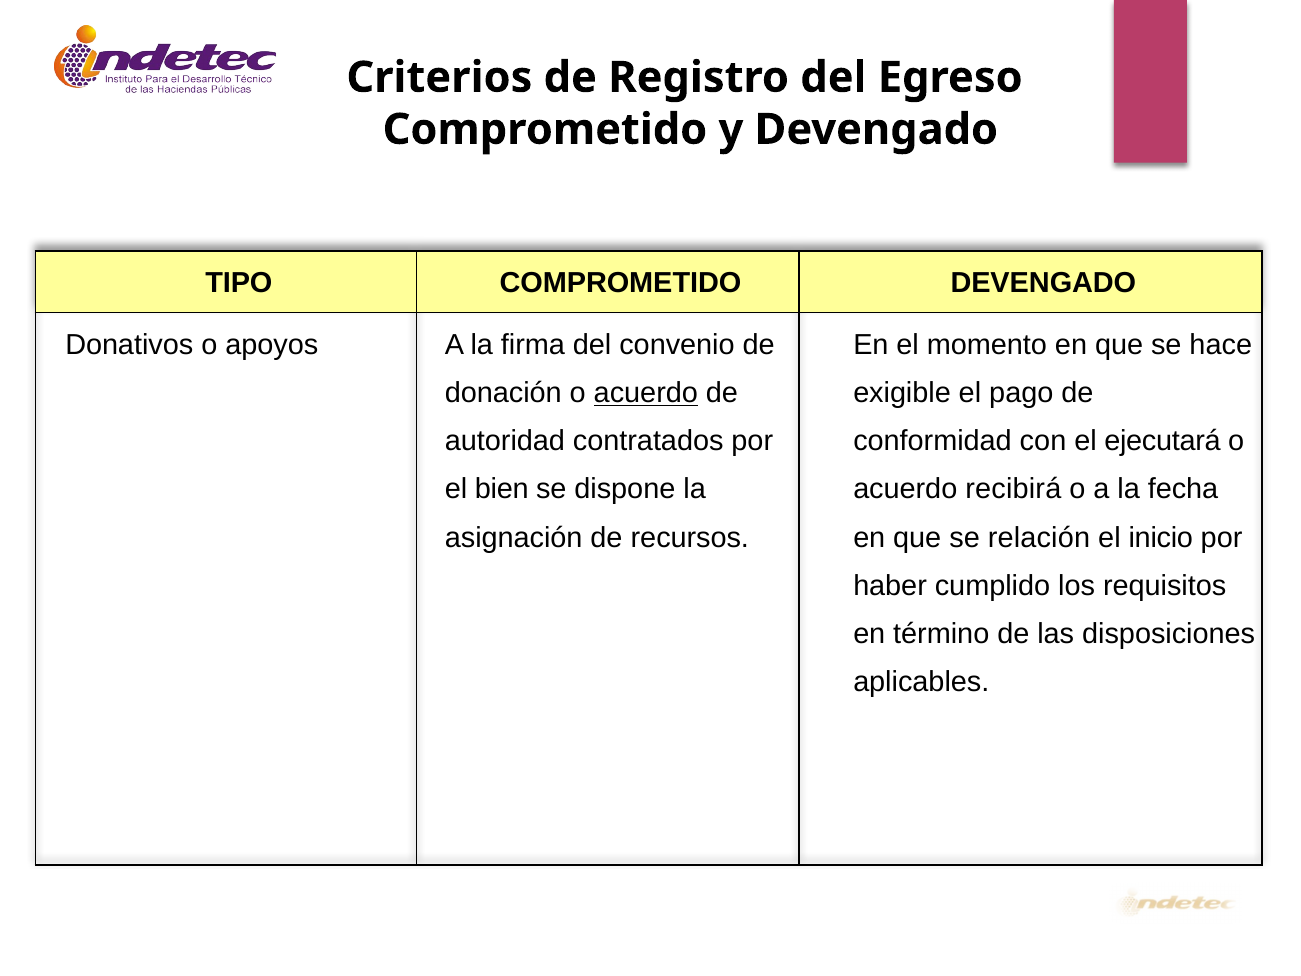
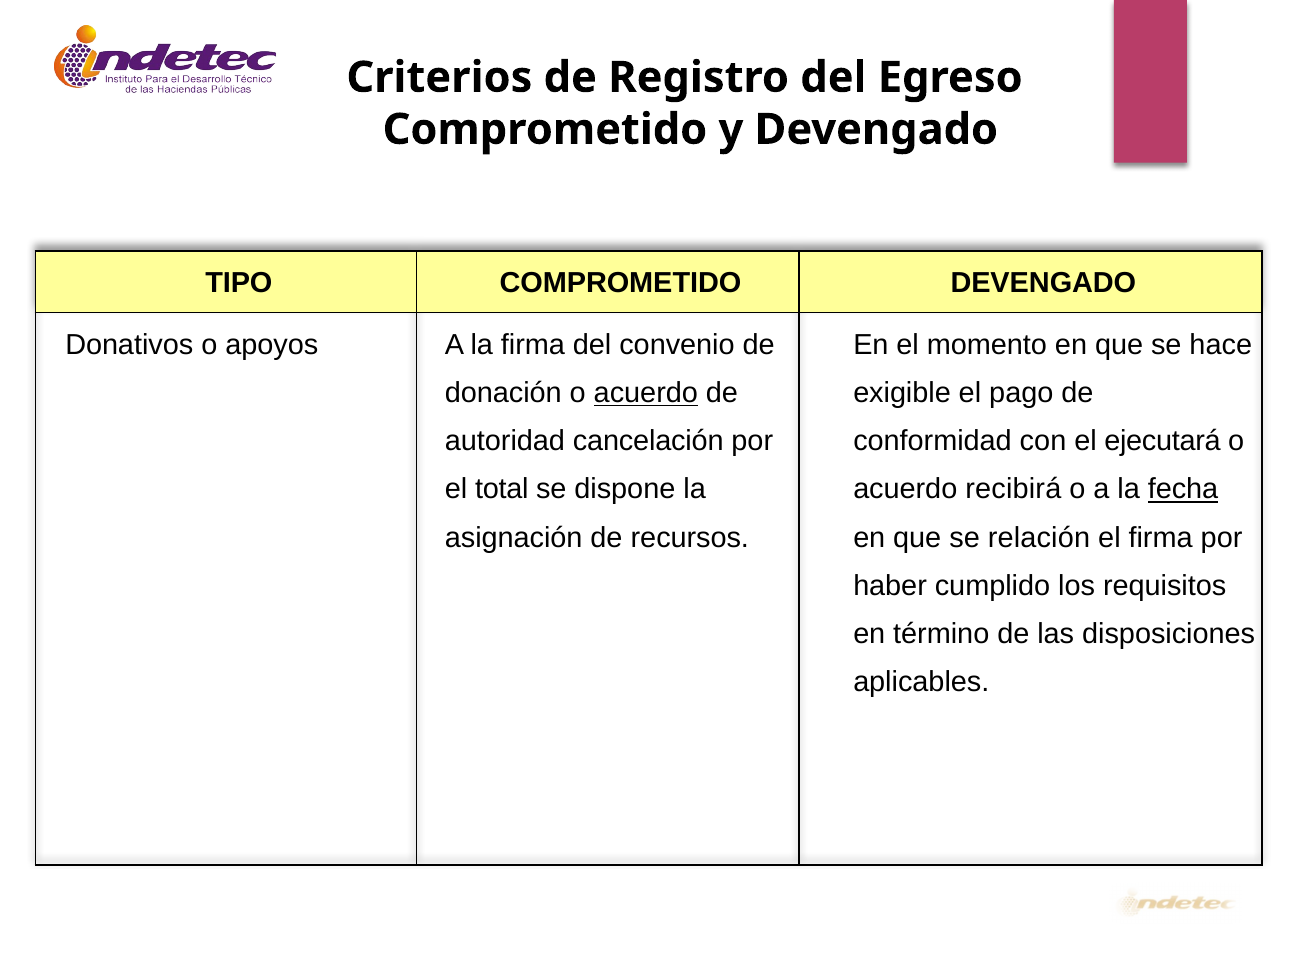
contratados: contratados -> cancelación (648, 441)
bien: bien -> total (502, 489)
fecha underline: none -> present (1183, 489)
el inicio: inicio -> firma (1161, 537)
